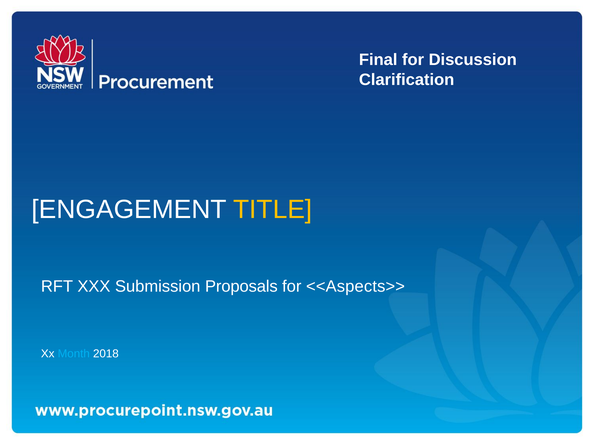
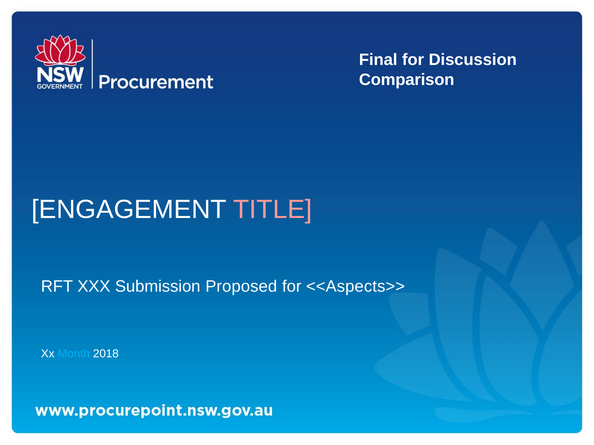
Clarification: Clarification -> Comparison (407, 80)
TITLE colour: yellow -> pink (273, 210)
Proposals: Proposals -> Proposed (241, 287)
